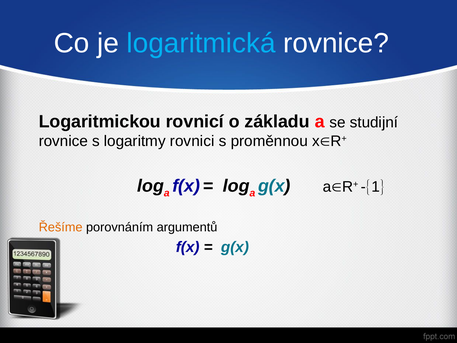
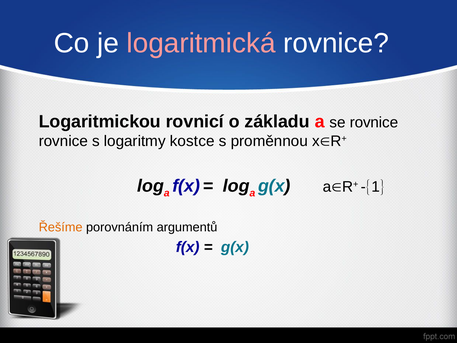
logaritmická colour: light blue -> pink (201, 43)
se studijní: studijní -> rovnice (374, 122)
rovnici: rovnici -> kostce (192, 141)
